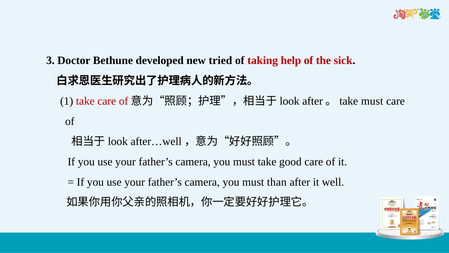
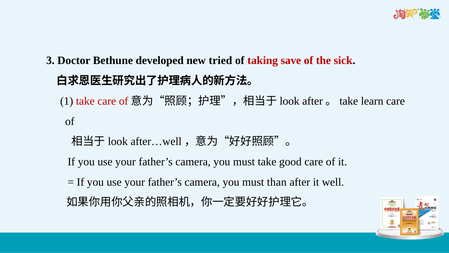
help: help -> save (291, 60)
after。take must: must -> learn (372, 101)
